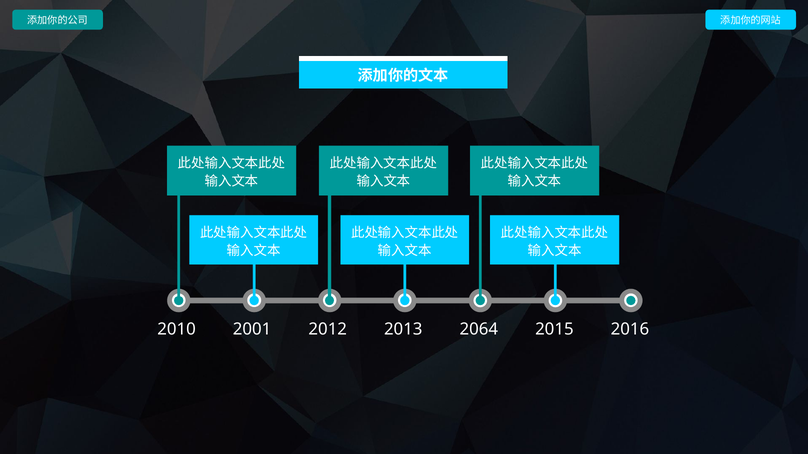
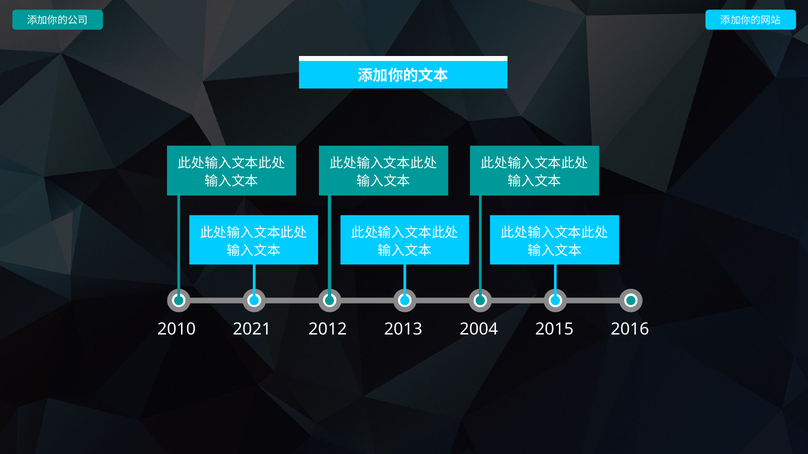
2001: 2001 -> 2021 (252, 329)
2064: 2064 -> 2004 (479, 329)
